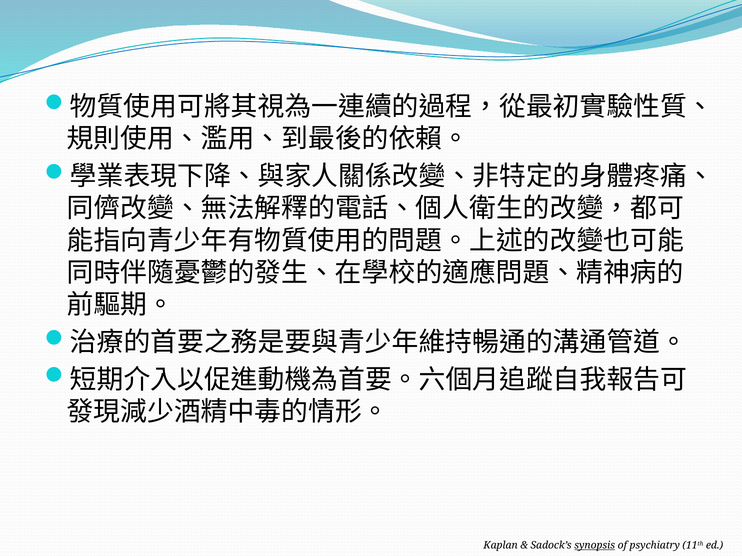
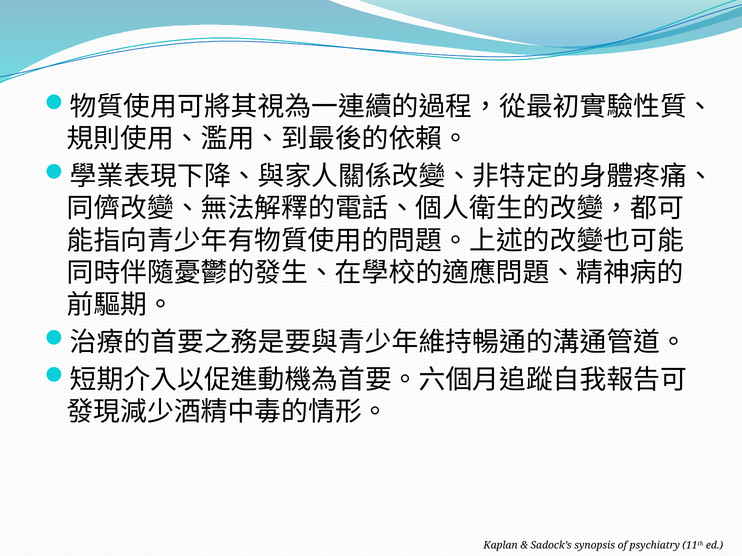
synopsis underline: present -> none (595, 546)
